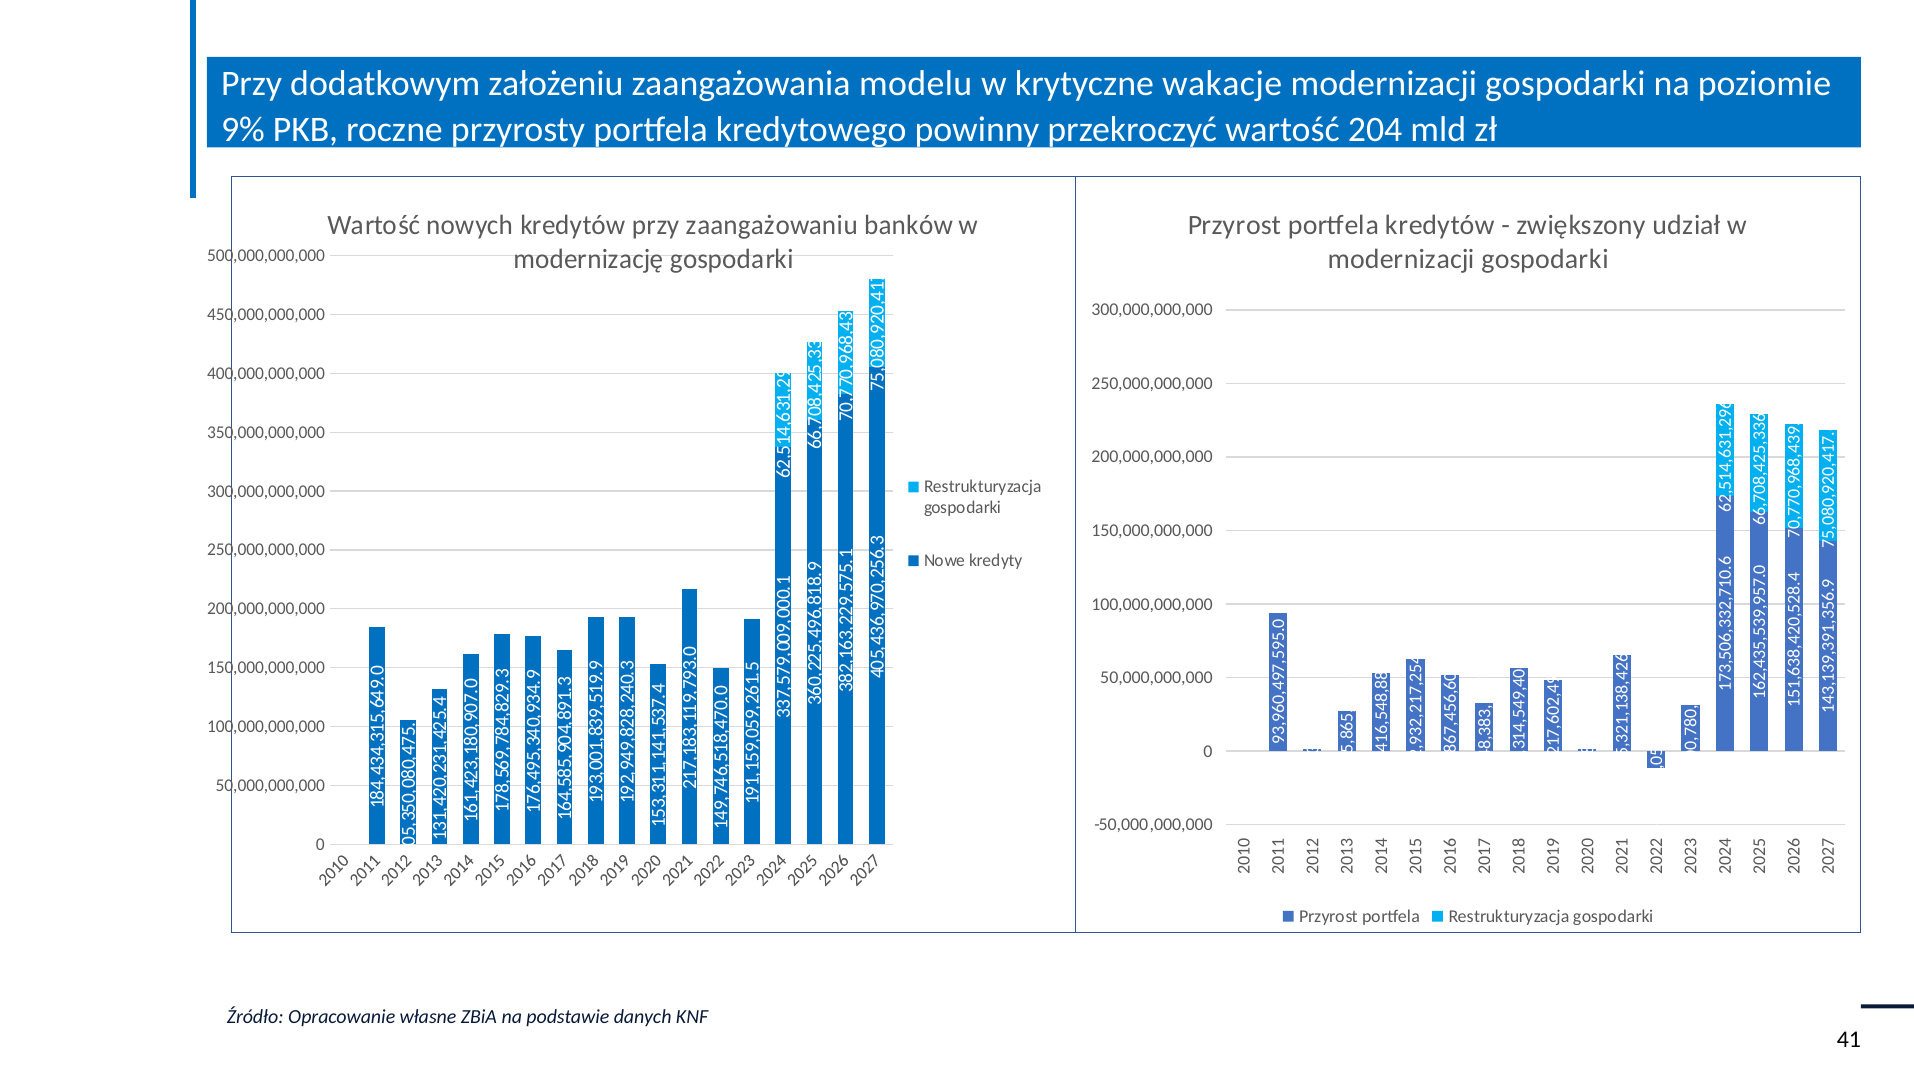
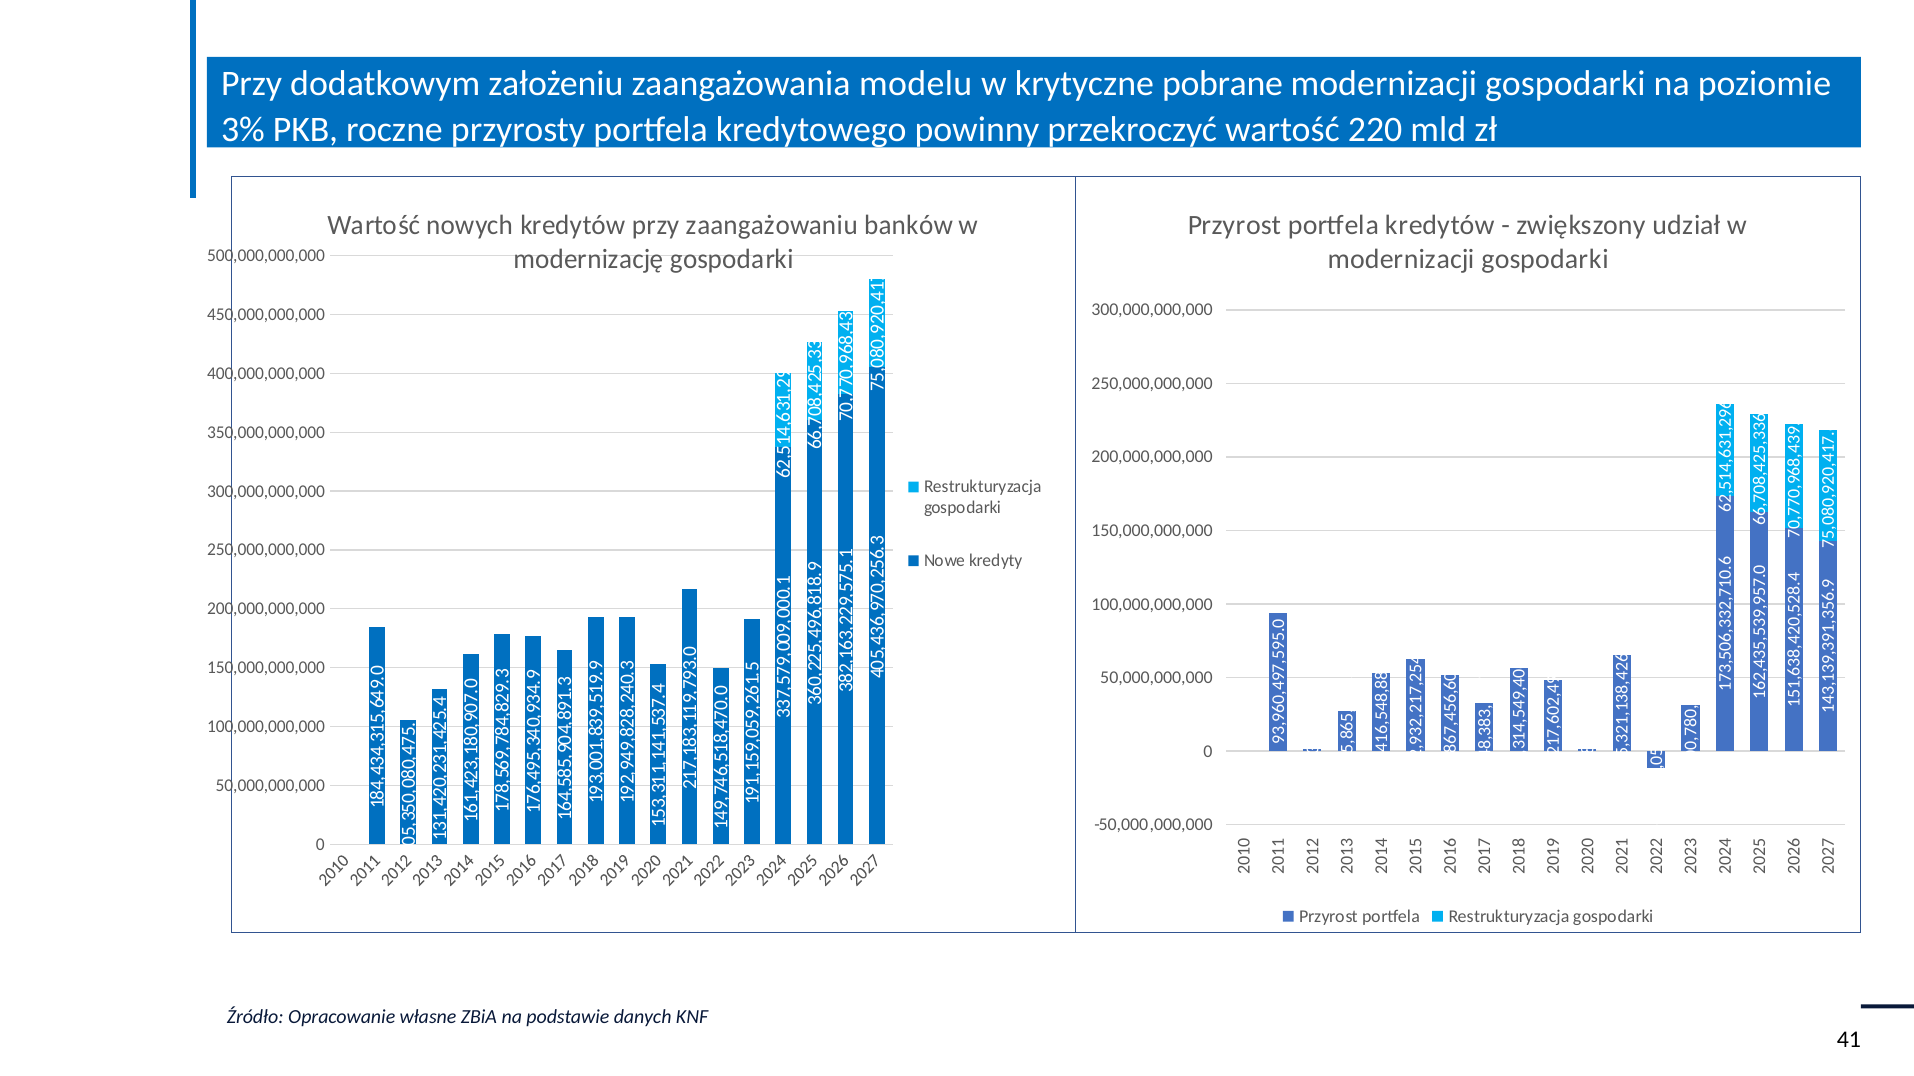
wakacje: wakacje -> pobrane (1222, 83)
9%: 9% -> 3% (243, 129)
204: 204 -> 220 (1375, 129)
